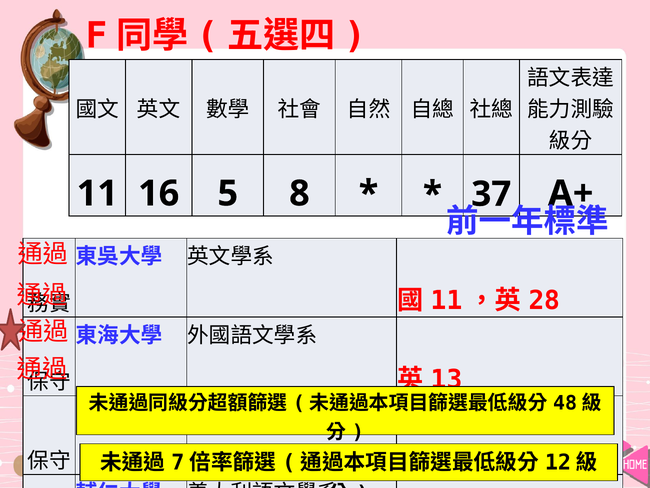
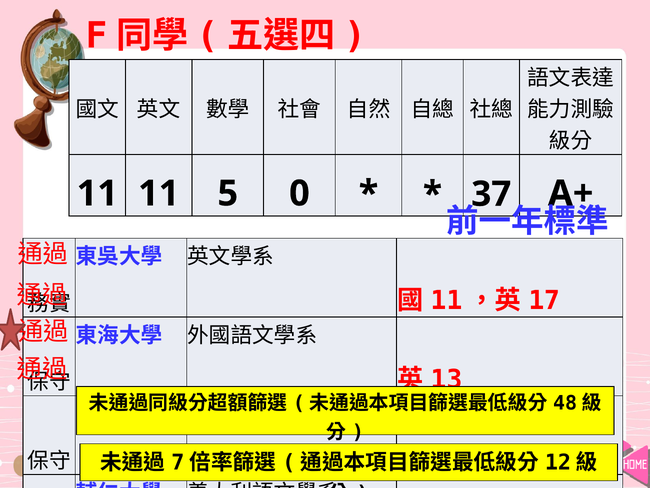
11 16: 16 -> 11 (159, 193)
8: 8 -> 0 (299, 193)
28: 28 -> 17 (544, 300)
